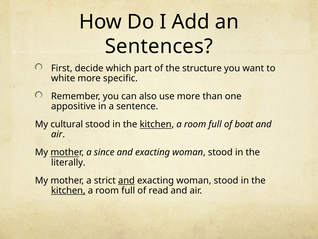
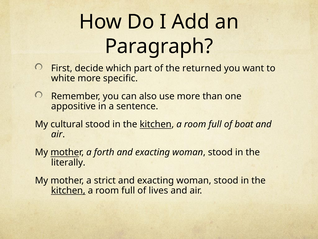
Sentences: Sentences -> Paragraph (159, 46)
structure: structure -> returned (202, 68)
since: since -> forth (104, 152)
and underline: present -> none (126, 180)
read: read -> lives (158, 190)
